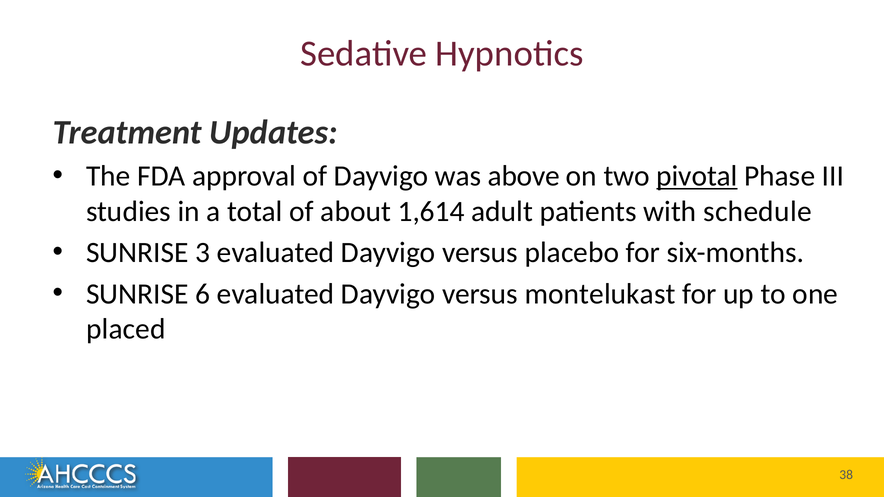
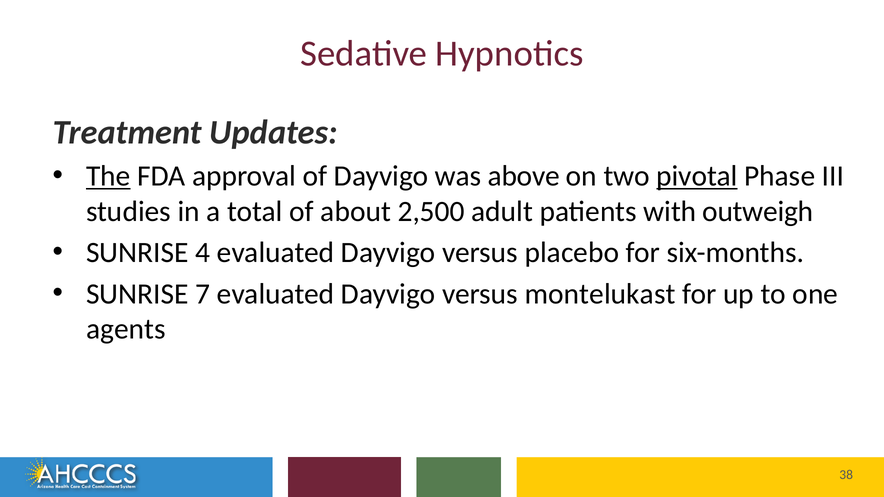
The underline: none -> present (108, 176)
1,614: 1,614 -> 2,500 (431, 212)
schedule: schedule -> outweigh (758, 212)
3: 3 -> 4 (203, 253)
6: 6 -> 7 (203, 294)
placed: placed -> agents (126, 329)
